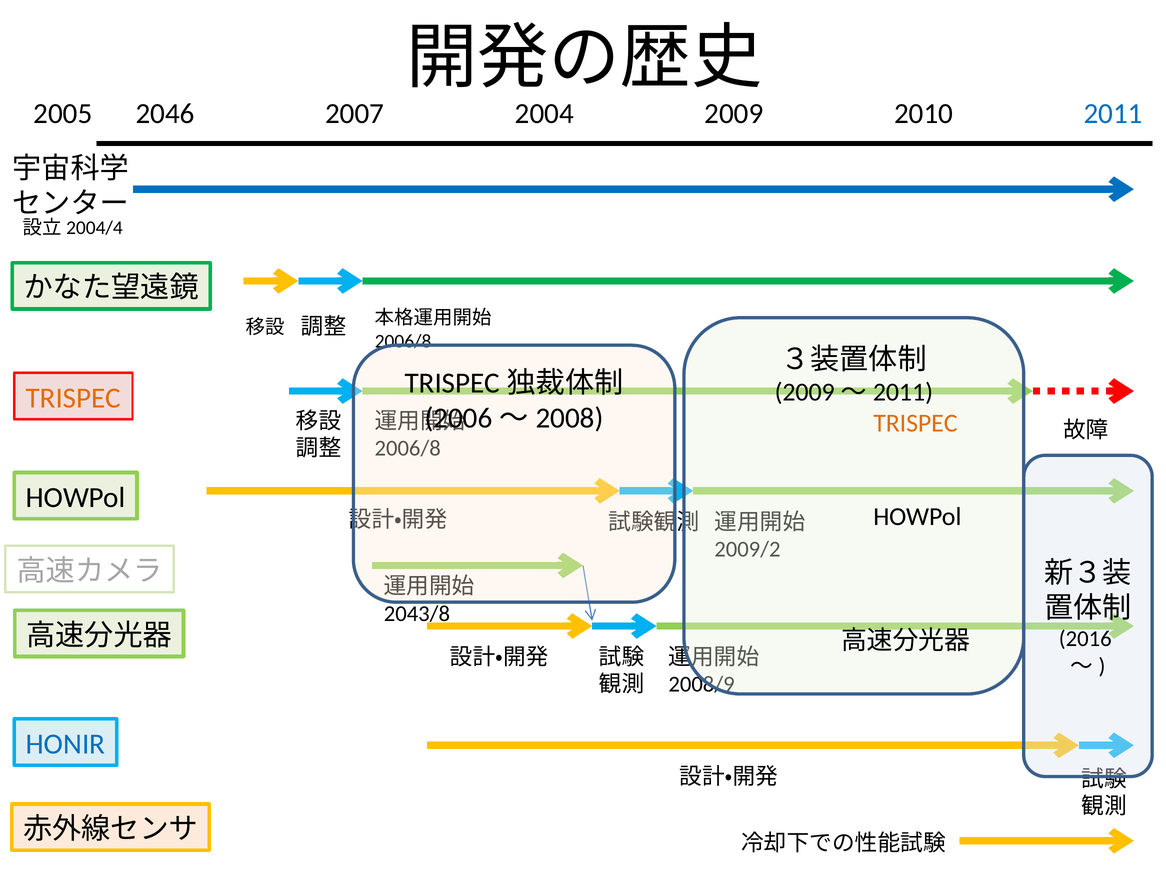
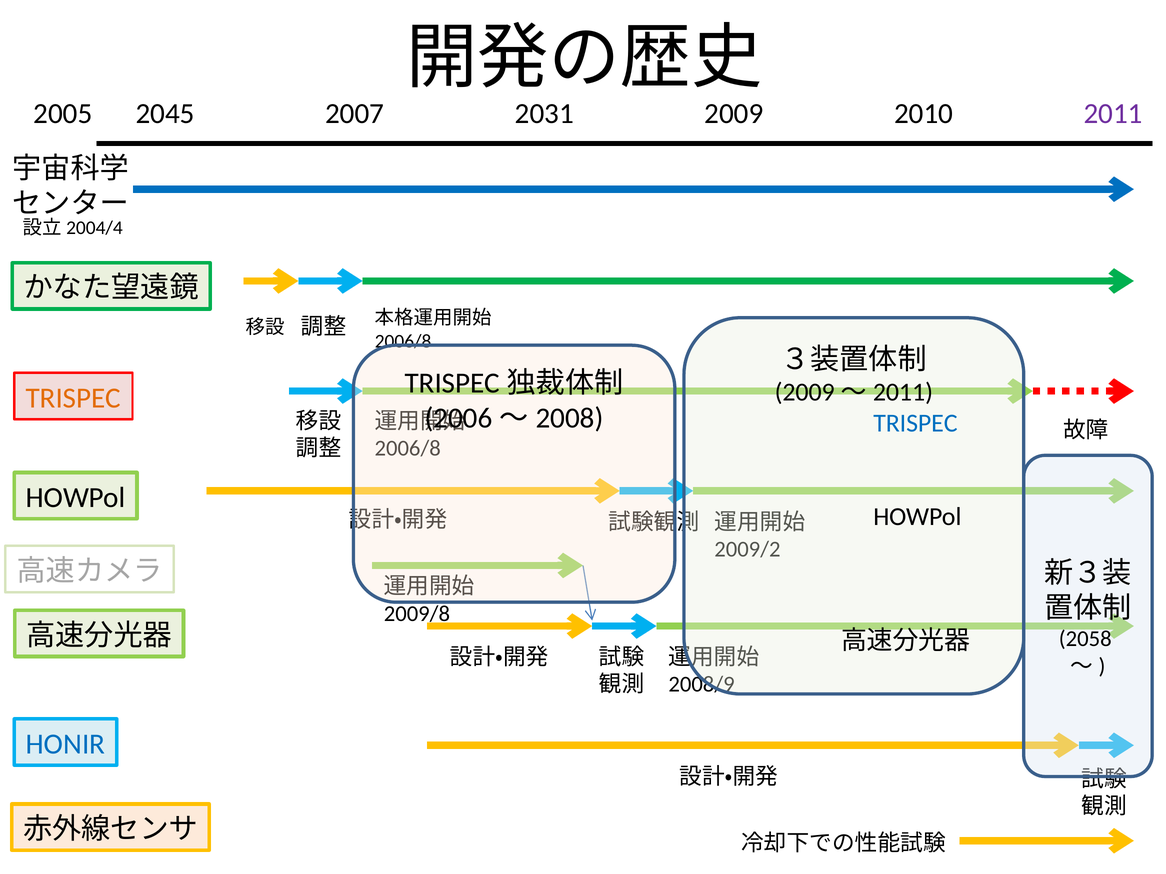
2046: 2046 -> 2045 (165, 114)
2007 2004: 2004 -> 2031 (544, 114)
2011 colour: blue -> purple (1113, 114)
TRISPEC colour: orange -> blue (915, 424)
2043/8: 2043/8 -> 2009/8 (417, 614)
2016: 2016 -> 2058 (1085, 639)
